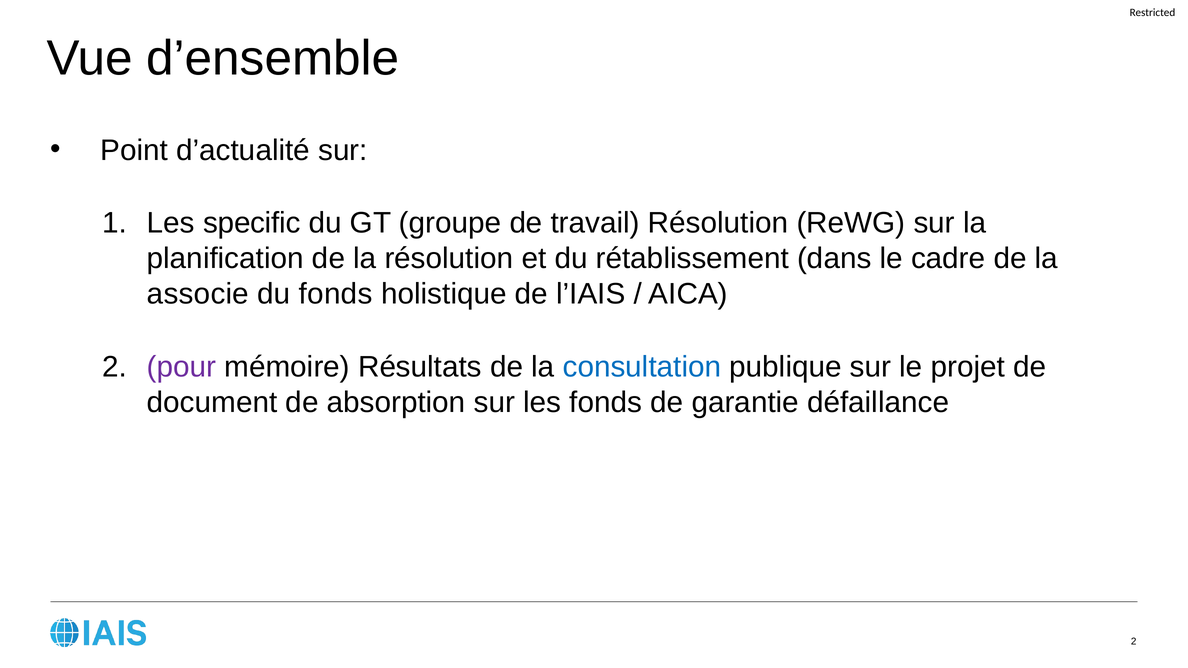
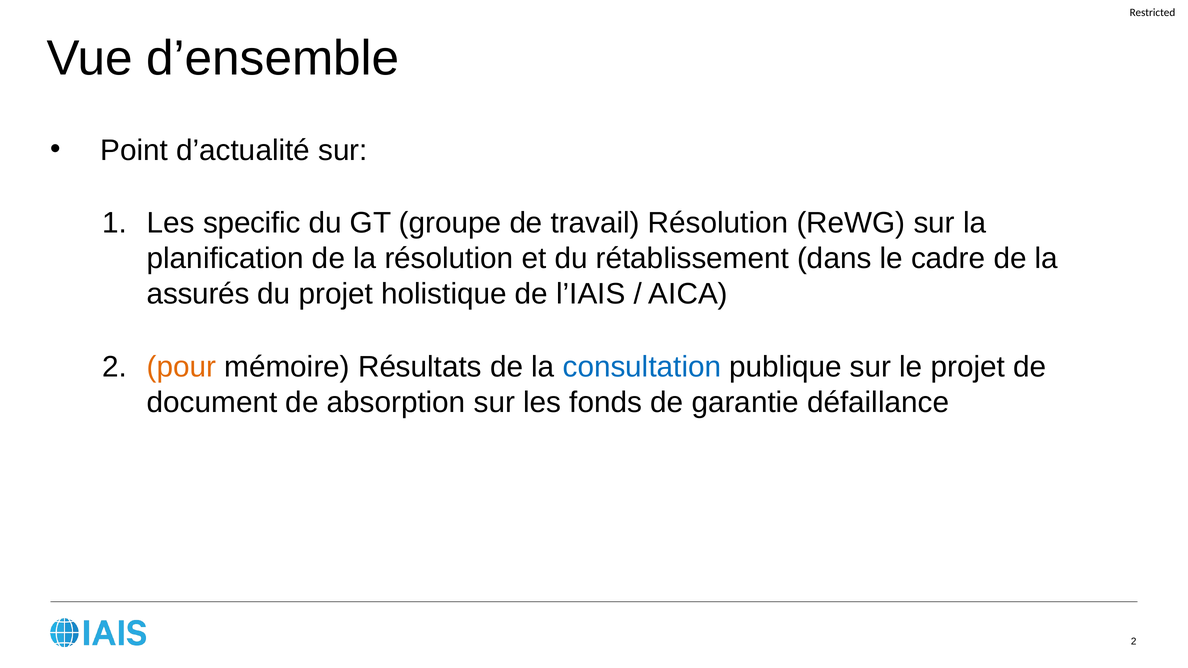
associe: associe -> assurés (198, 294)
du fonds: fonds -> projet (336, 294)
pour colour: purple -> orange (182, 367)
